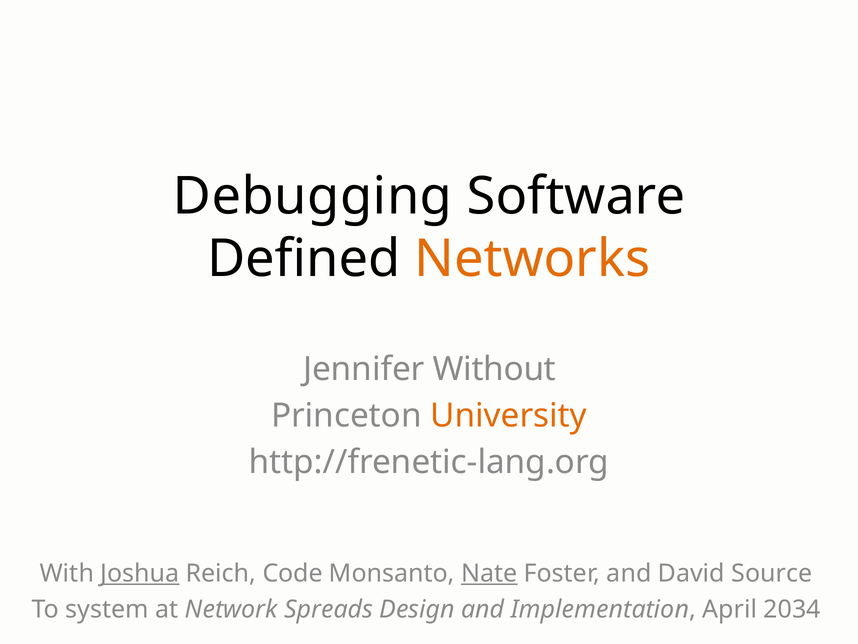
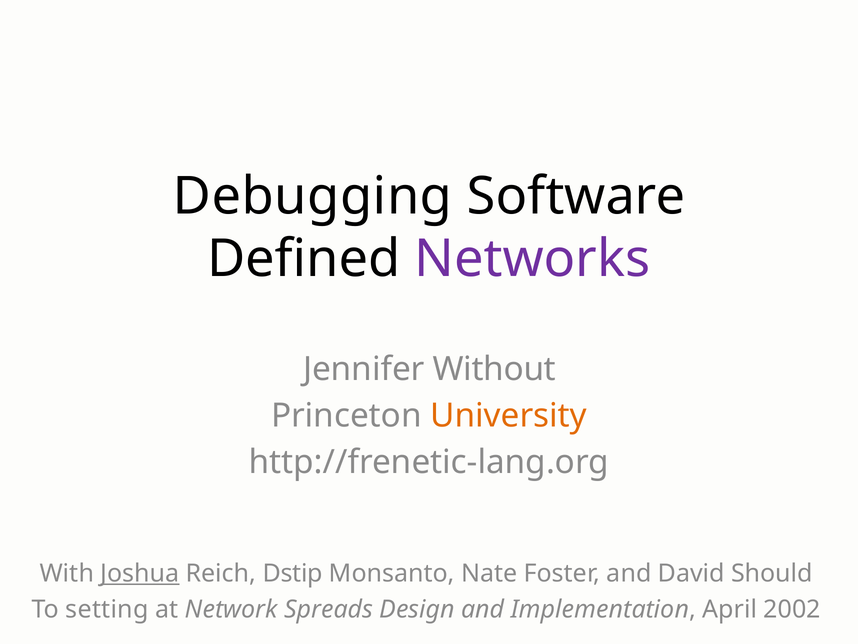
Networks colour: orange -> purple (532, 259)
Code: Code -> Dstip (293, 573)
Nate underline: present -> none (489, 573)
Source: Source -> Should (772, 573)
system: system -> setting (107, 609)
2034: 2034 -> 2002 (792, 609)
